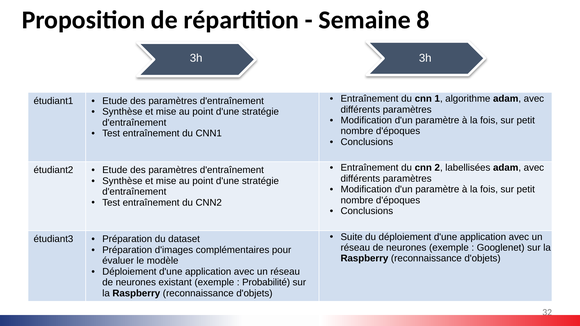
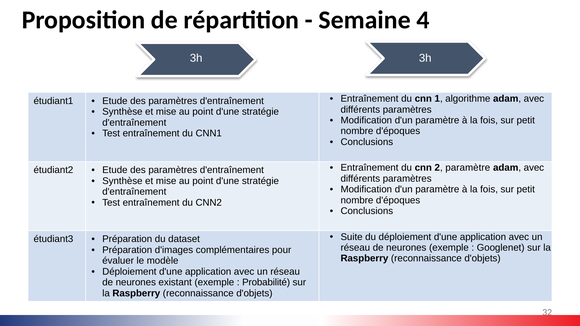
8: 8 -> 4 (423, 20)
2 labellisées: labellisées -> paramètre (468, 168)
